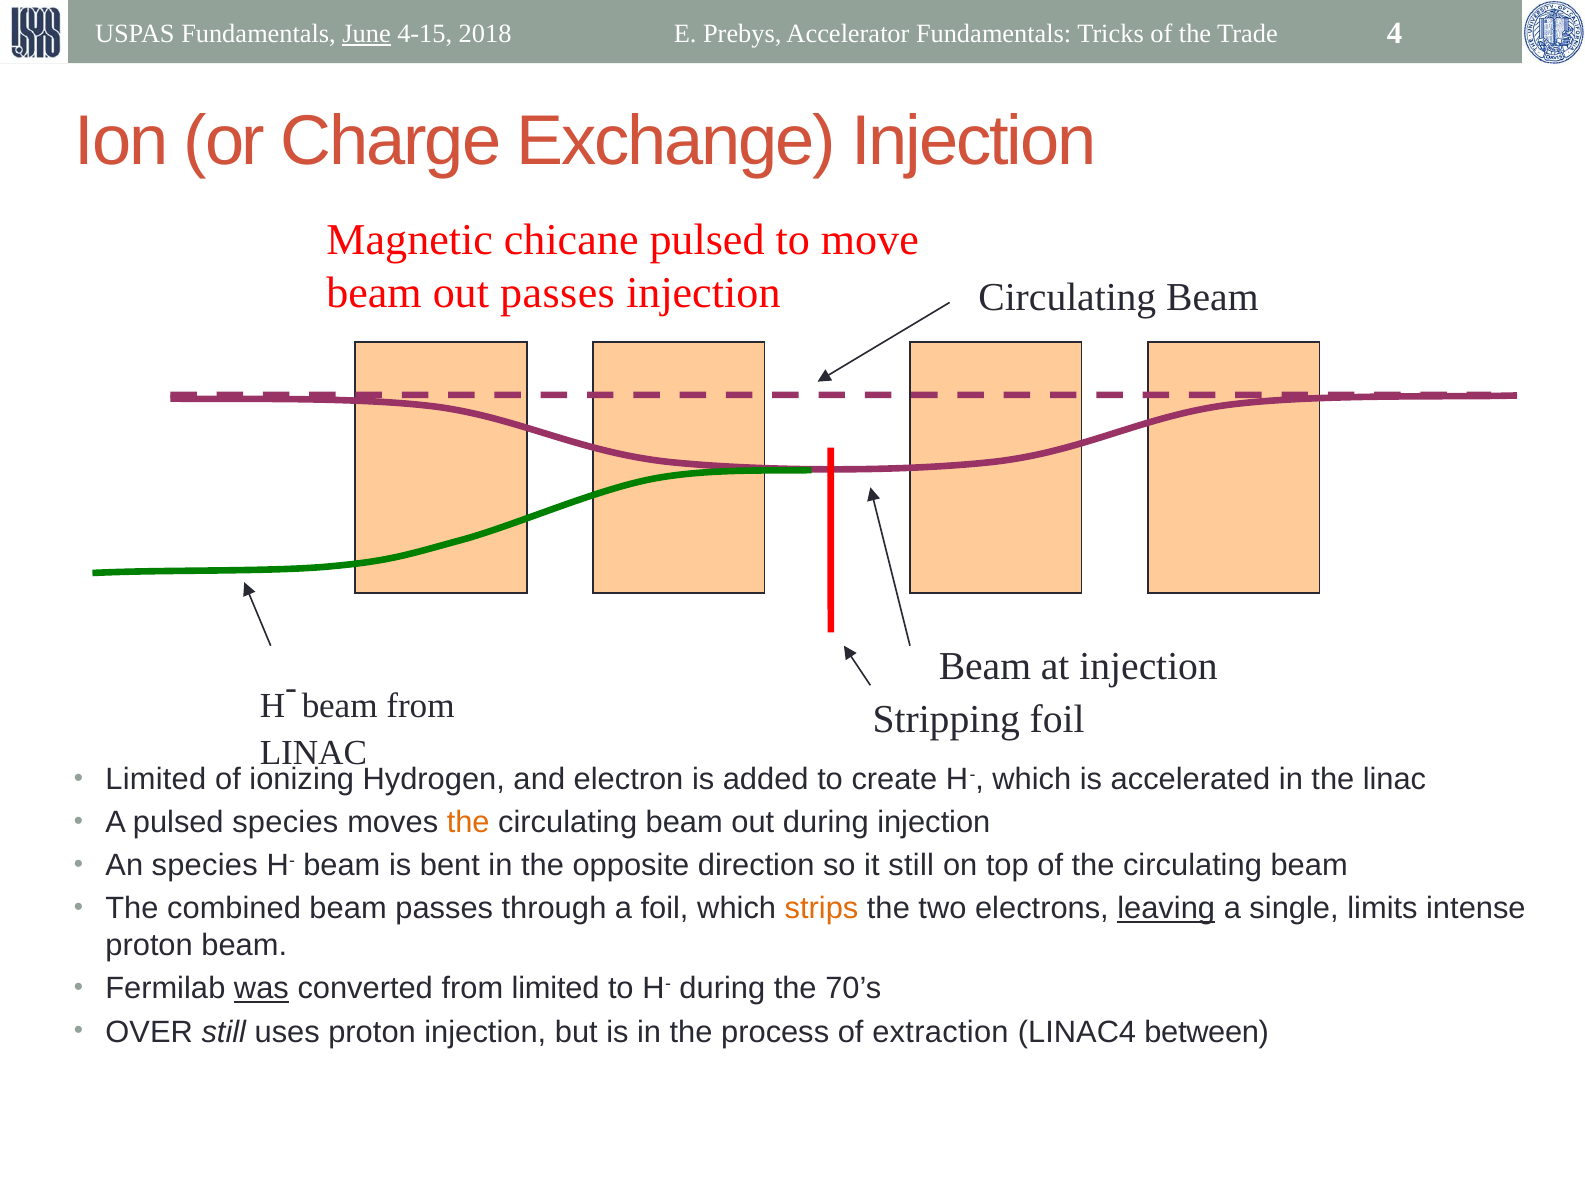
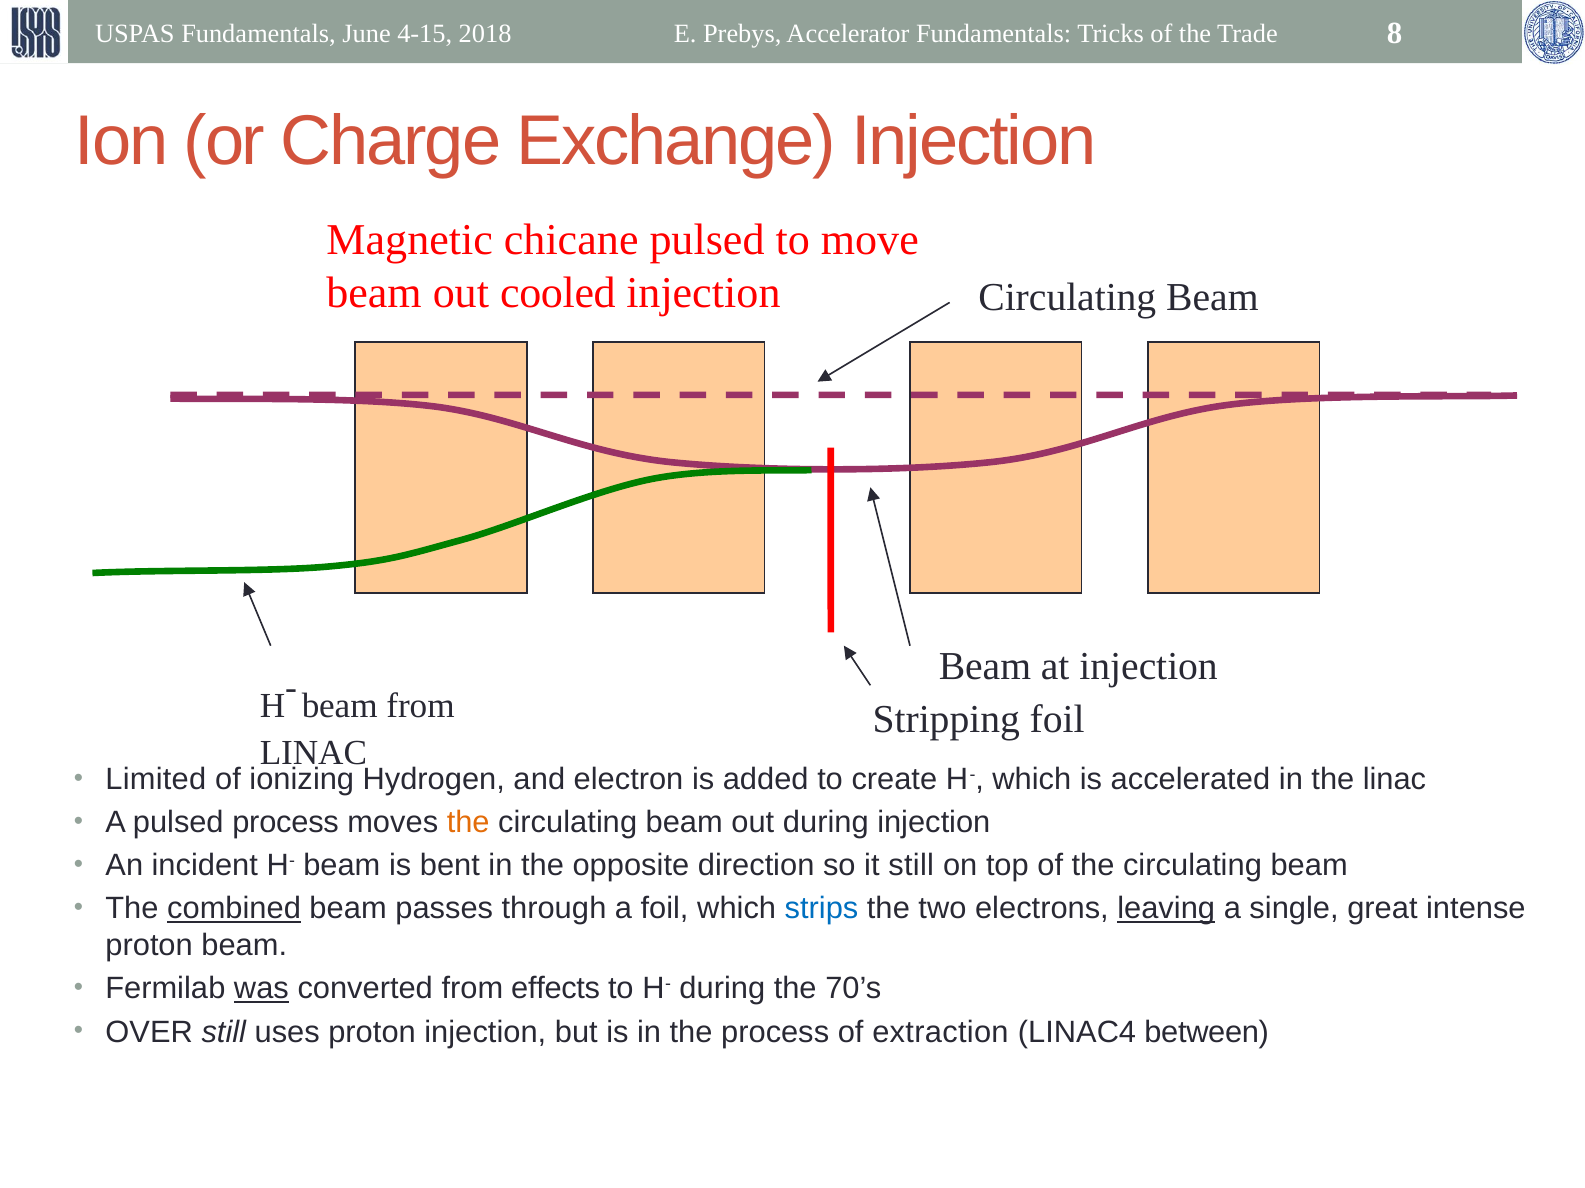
June underline: present -> none (367, 33)
4: 4 -> 8 (1395, 34)
out passes: passes -> cooled (558, 293)
pulsed species: species -> process (286, 823)
An species: species -> incident (205, 866)
combined underline: none -> present (234, 909)
strips colour: orange -> blue (822, 909)
limits: limits -> great (1382, 909)
from limited: limited -> effects (556, 989)
